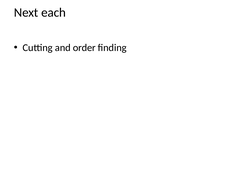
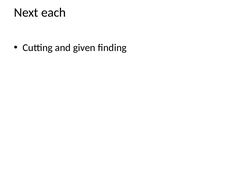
order: order -> given (84, 48)
